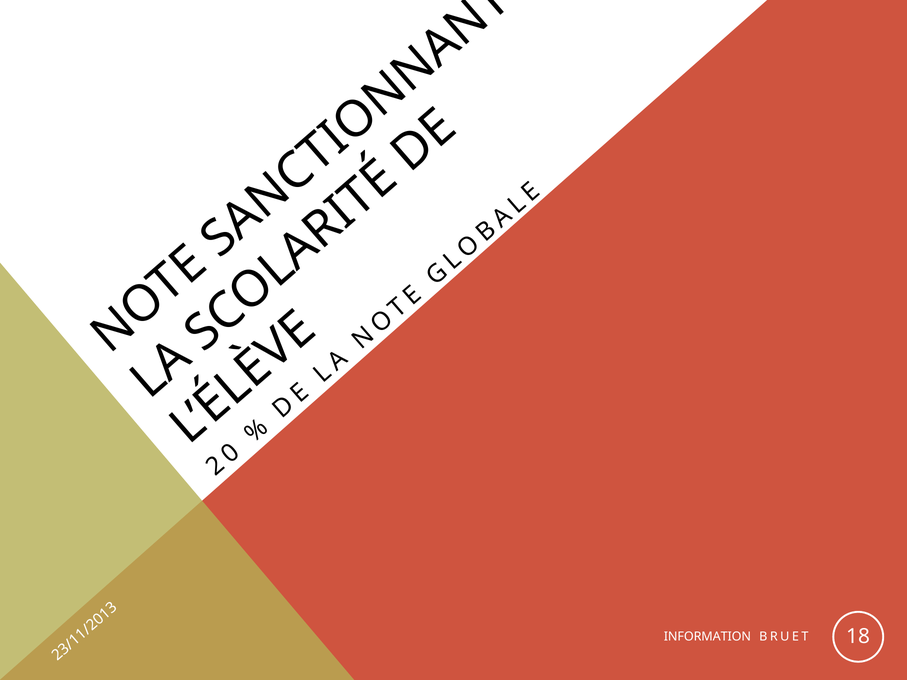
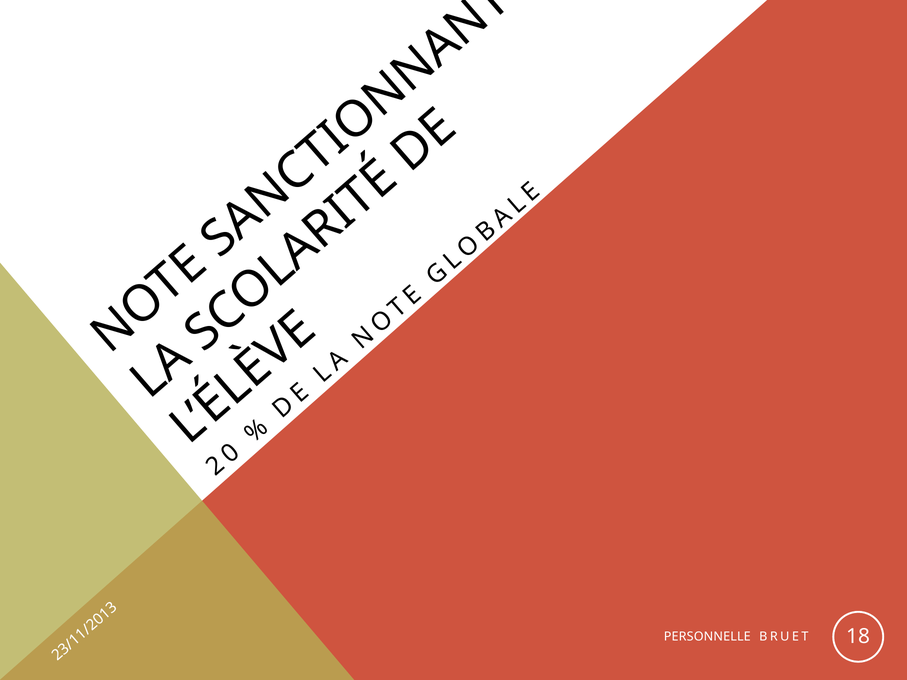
INFORMATION: INFORMATION -> PERSONNELLE (707, 637)
